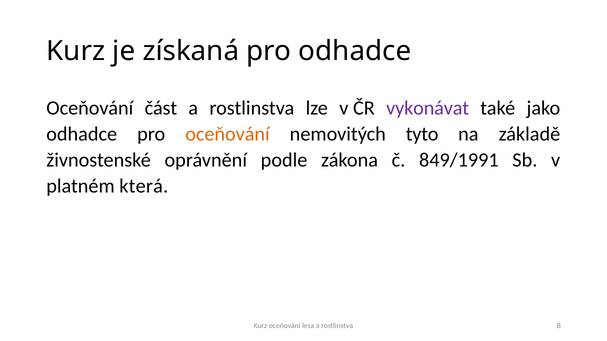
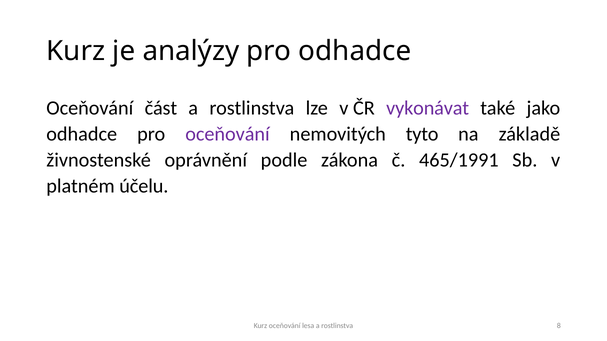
získaná: získaná -> analýzy (191, 51)
oceňování colour: orange -> purple (227, 134)
849/1991: 849/1991 -> 465/1991 (459, 160)
která: která -> účelu (144, 186)
